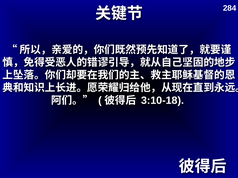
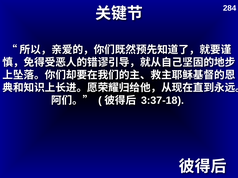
3:10-18: 3:10-18 -> 3:37-18 (162, 101)
